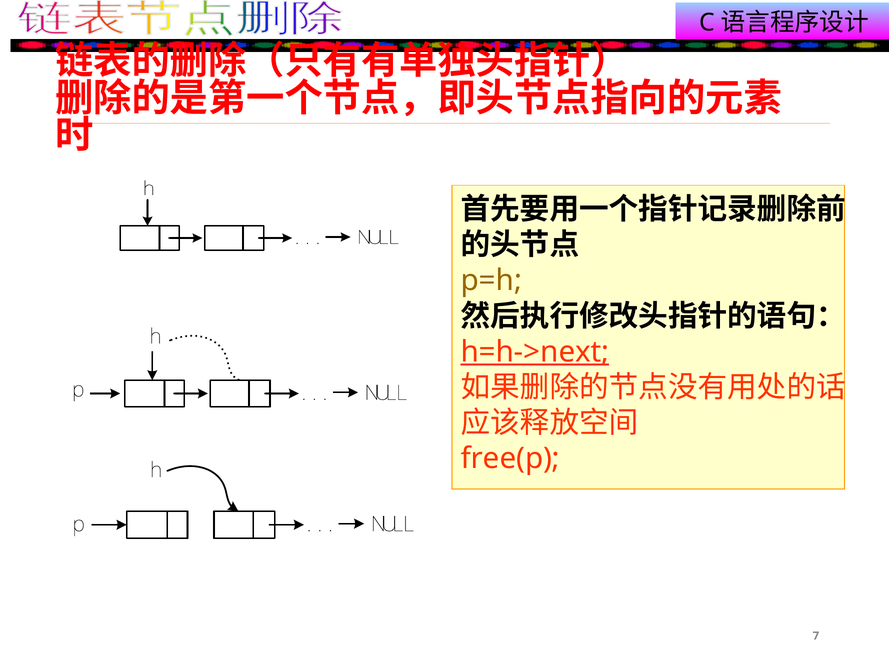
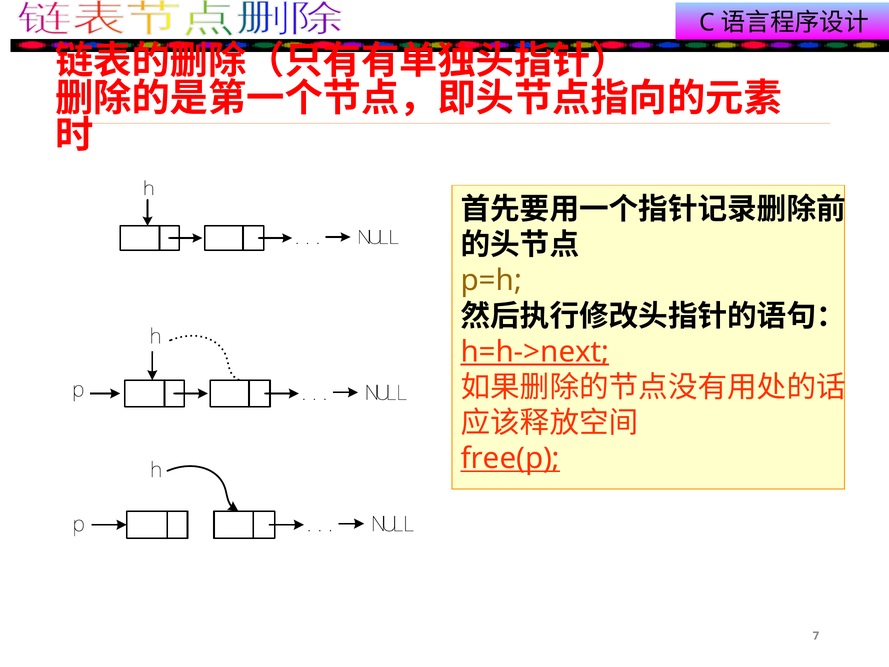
free(p underline: none -> present (510, 458)
